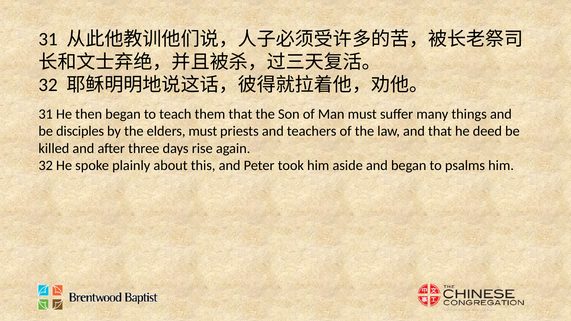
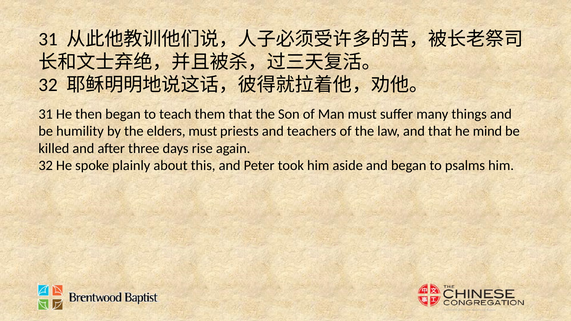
disciples: disciples -> humility (80, 131)
deed: deed -> mind (487, 131)
